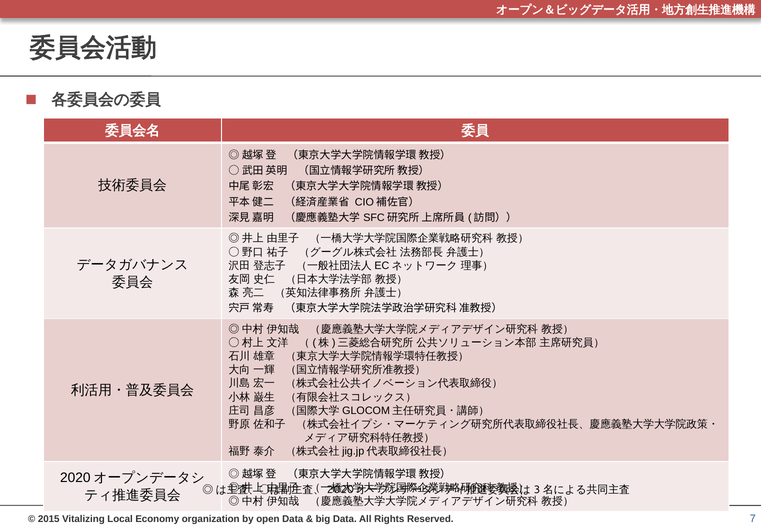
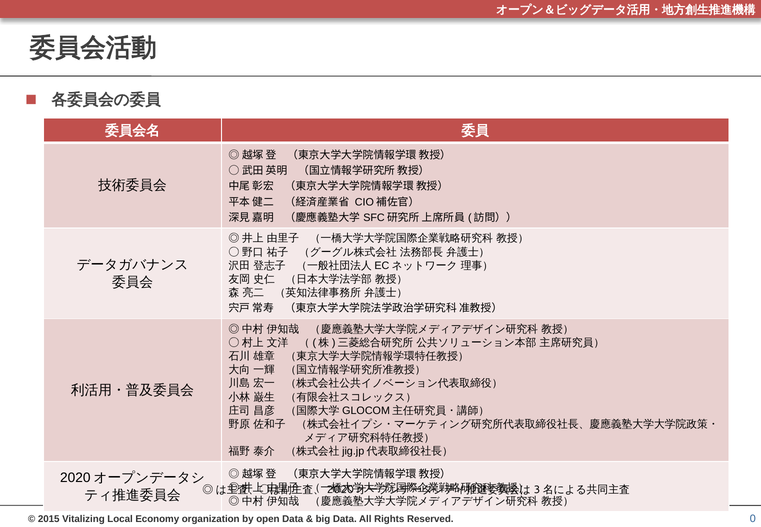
7: 7 -> 0 (753, 519)
